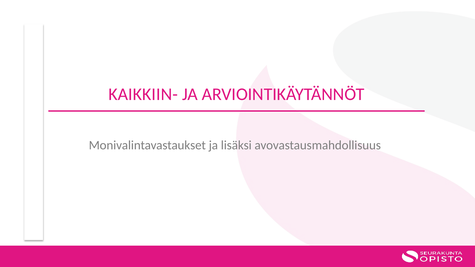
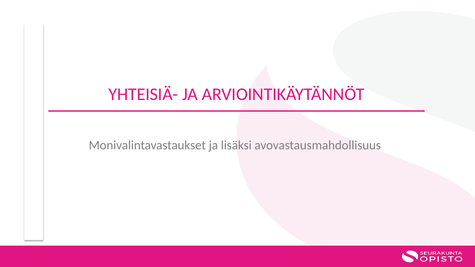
KAIKKIIN-: KAIKKIIN- -> YHTEISIÄ- (143, 94)
